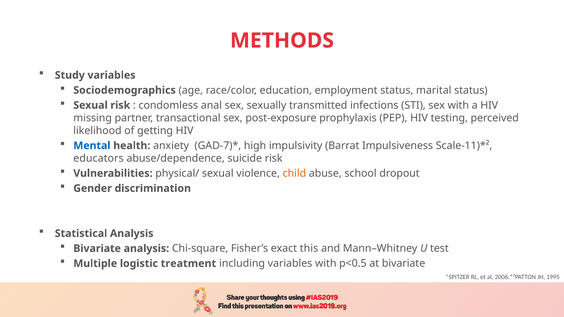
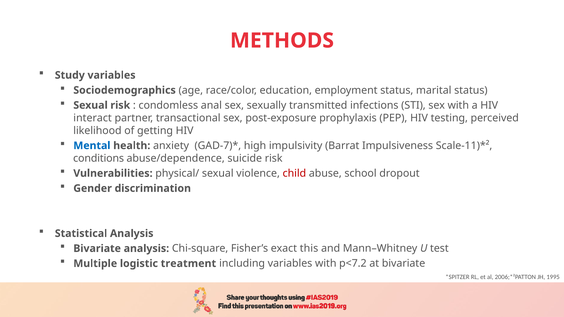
missing: missing -> interact (93, 118)
educators: educators -> conditions (99, 158)
child colour: orange -> red (294, 173)
p<0.5: p<0.5 -> p<7.2 (353, 264)
